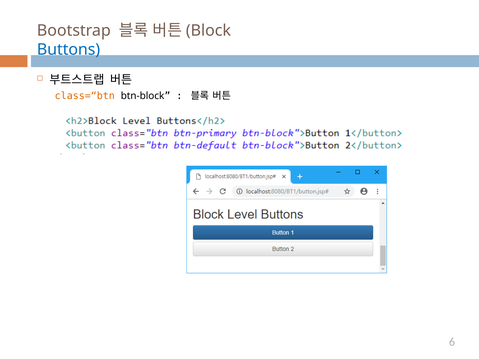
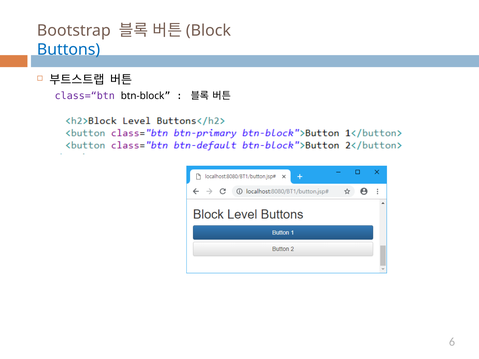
class=“btn colour: orange -> purple (85, 96)
